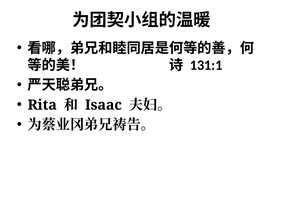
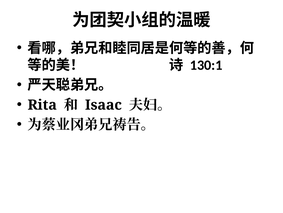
131:1: 131:1 -> 130:1 (206, 65)
